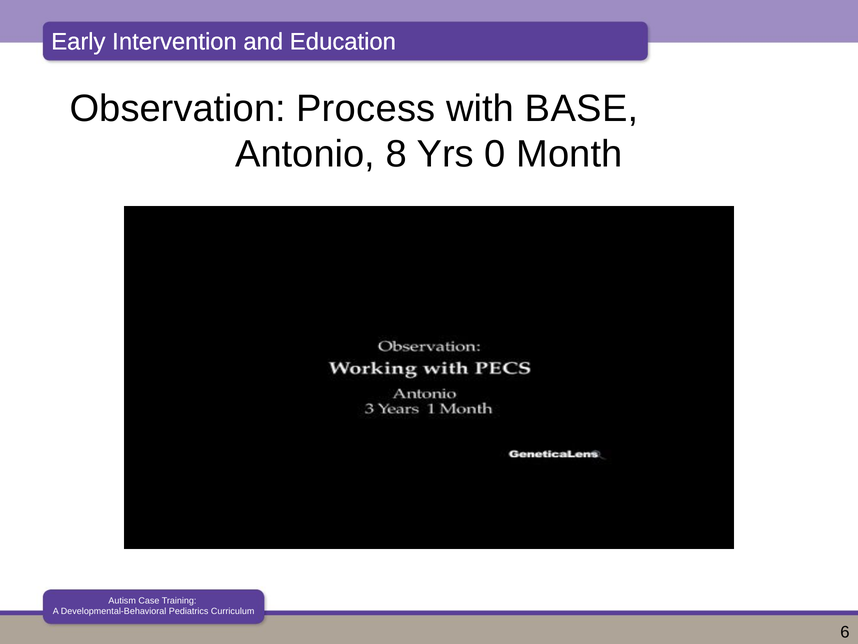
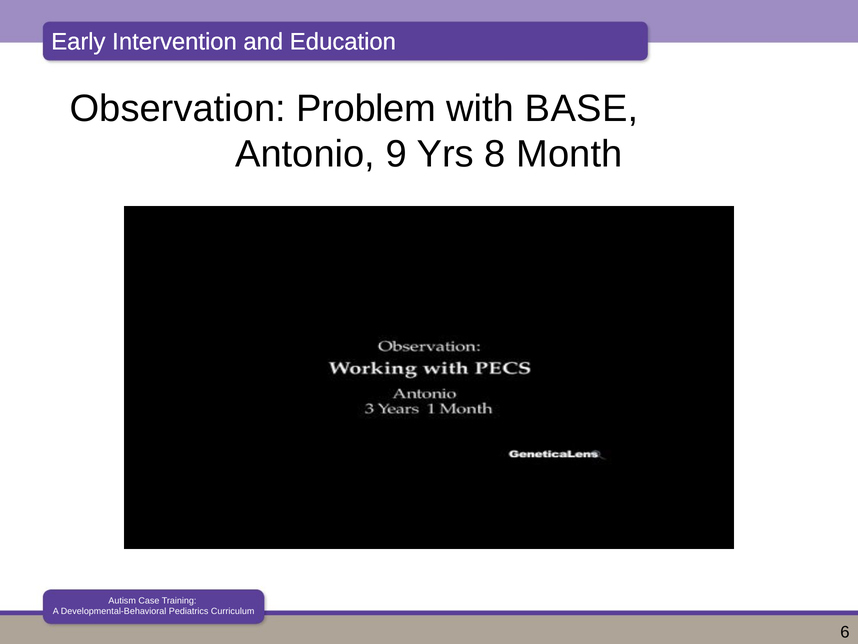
Process: Process -> Problem (366, 108)
8: 8 -> 9 (396, 154)
0: 0 -> 8 (495, 154)
